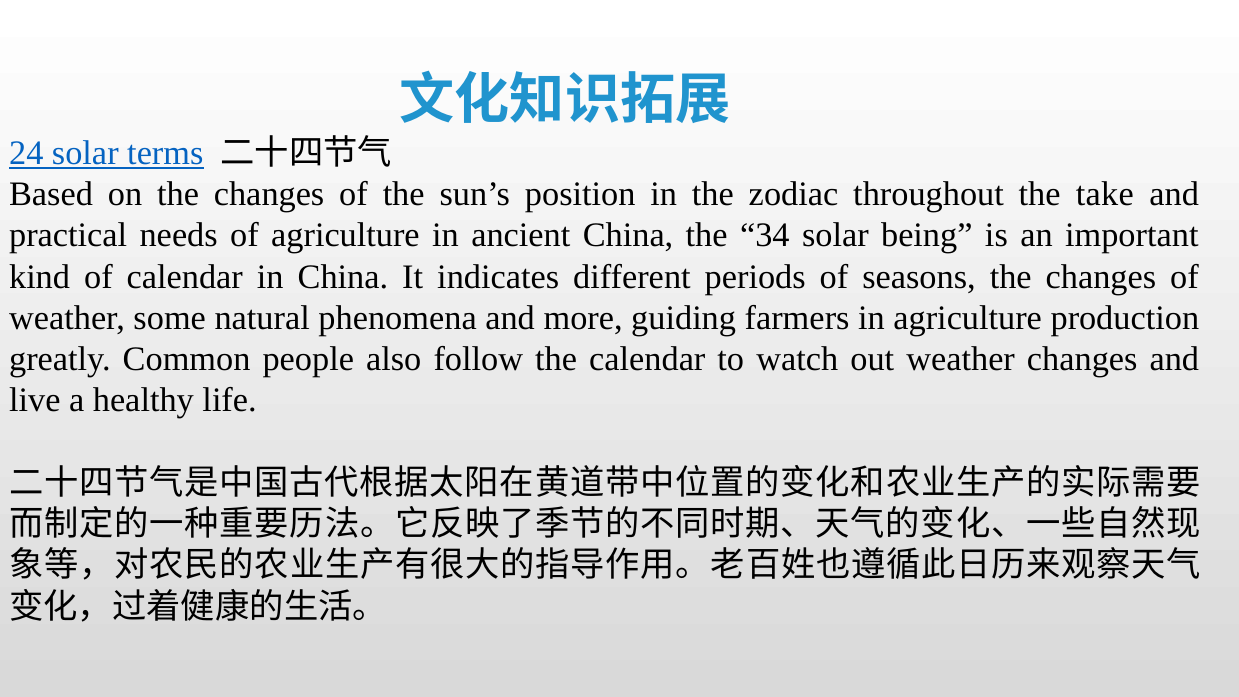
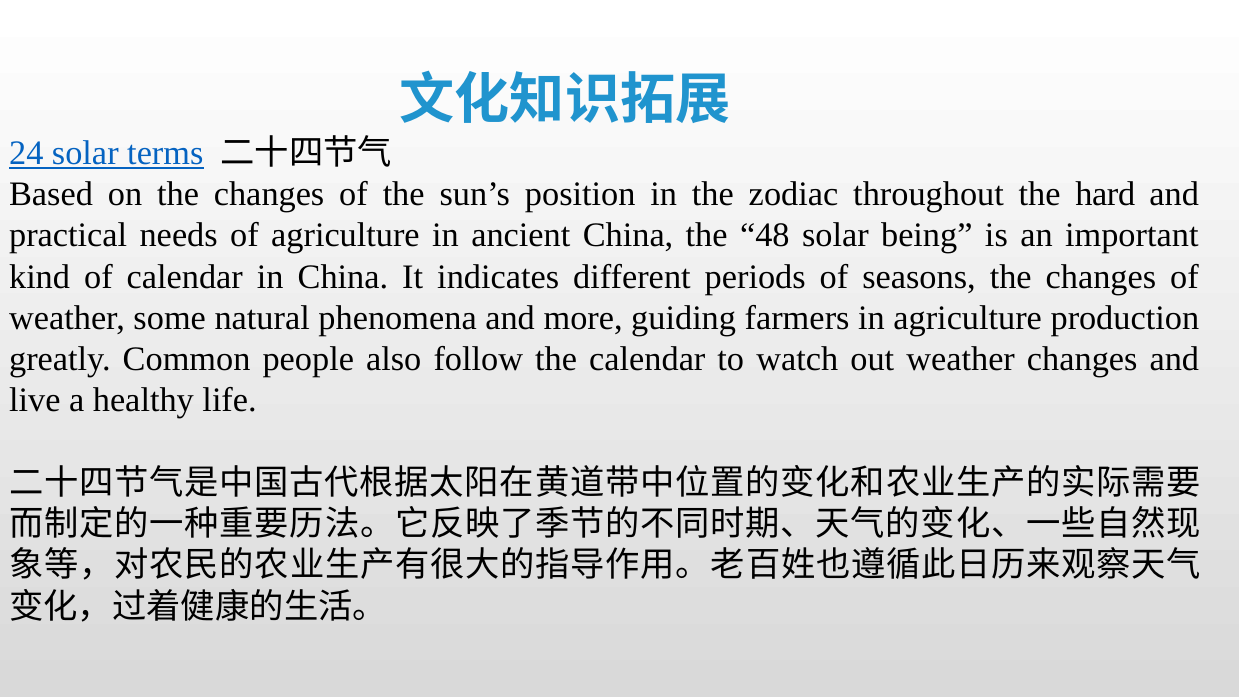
take: take -> hard (1105, 194)
34: 34 -> 48 (765, 235)
